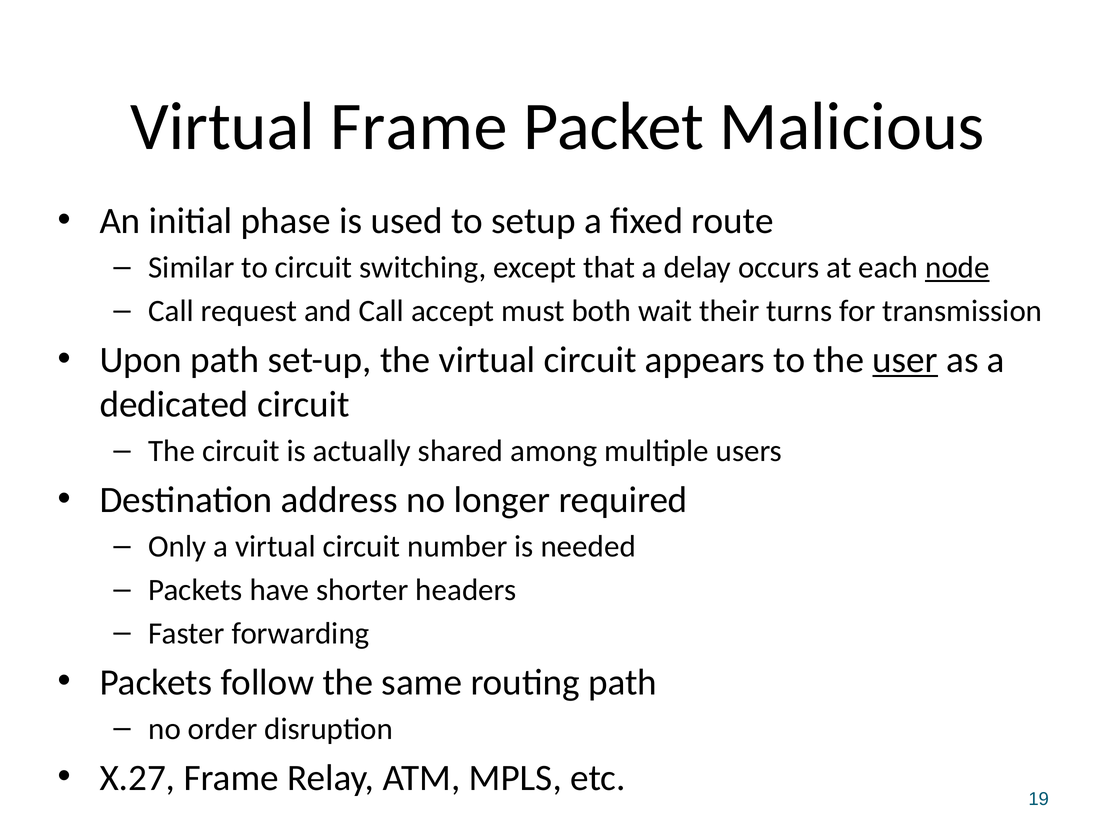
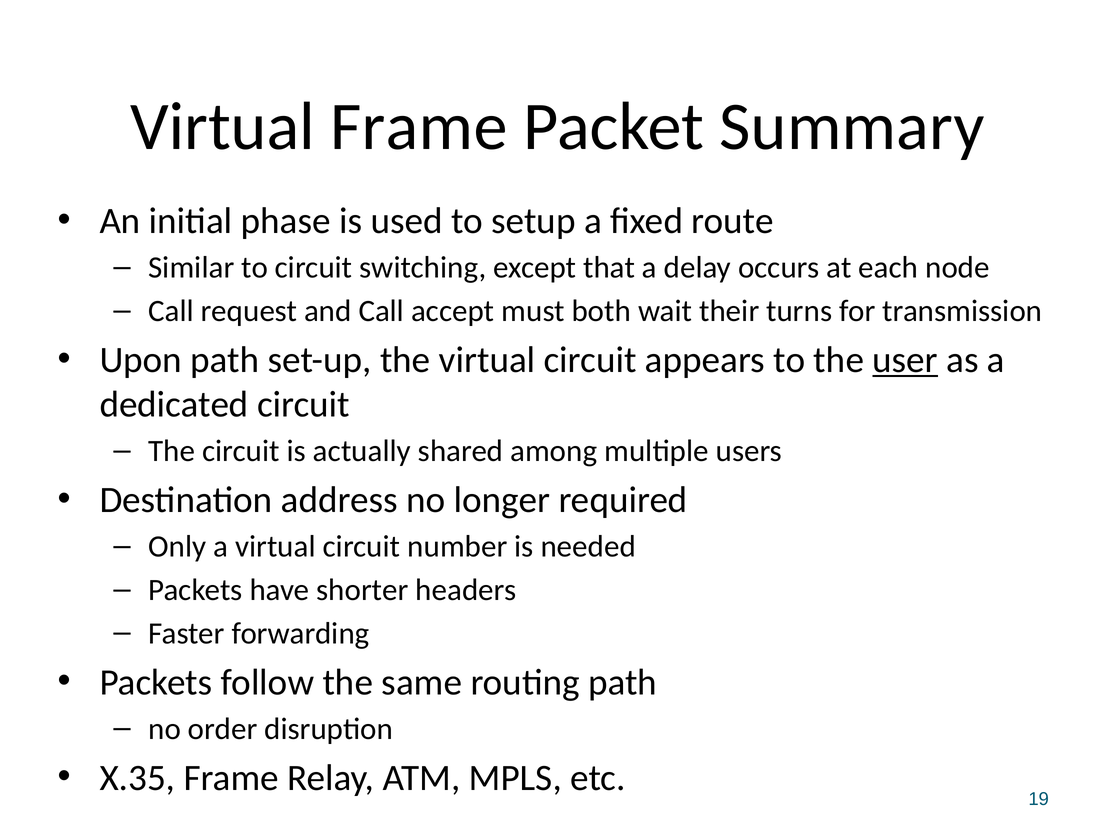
Malicious: Malicious -> Summary (852, 127)
node underline: present -> none (957, 268)
X.27: X.27 -> X.35 (137, 778)
